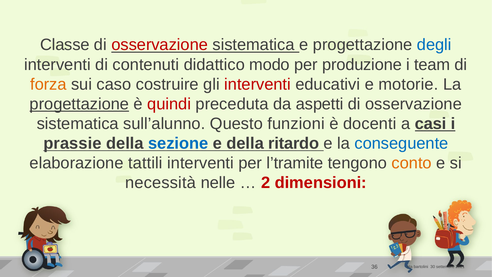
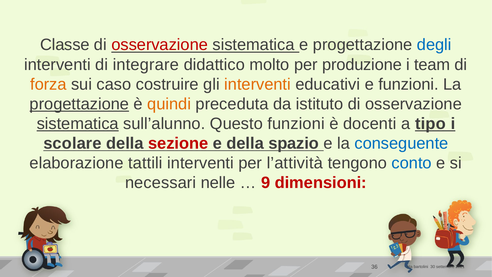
contenuti: contenuti -> integrare (146, 65)
modo: modo -> molto (269, 65)
interventi colour: red -> orange (258, 84)
e motorie: motorie -> funzioni (409, 84)
quindi colour: red -> orange (169, 104)
aspetti: aspetti -> istituto (320, 104)
sistematica underline: none -> present (78, 124)
casi: casi -> tipo (431, 124)
prassie: prassie -> scolare (72, 143)
sezione colour: blue -> red (178, 143)
ritardo: ritardo -> spazio (294, 143)
l’tramite: l’tramite -> l’attività (295, 163)
conto colour: orange -> blue (412, 163)
necessità: necessità -> necessari (161, 183)
2: 2 -> 9 (266, 183)
